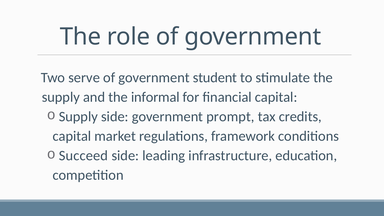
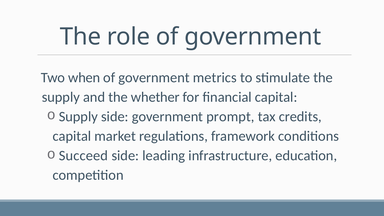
serve: serve -> when (84, 78)
student: student -> metrics (215, 78)
informal: informal -> whether (155, 97)
